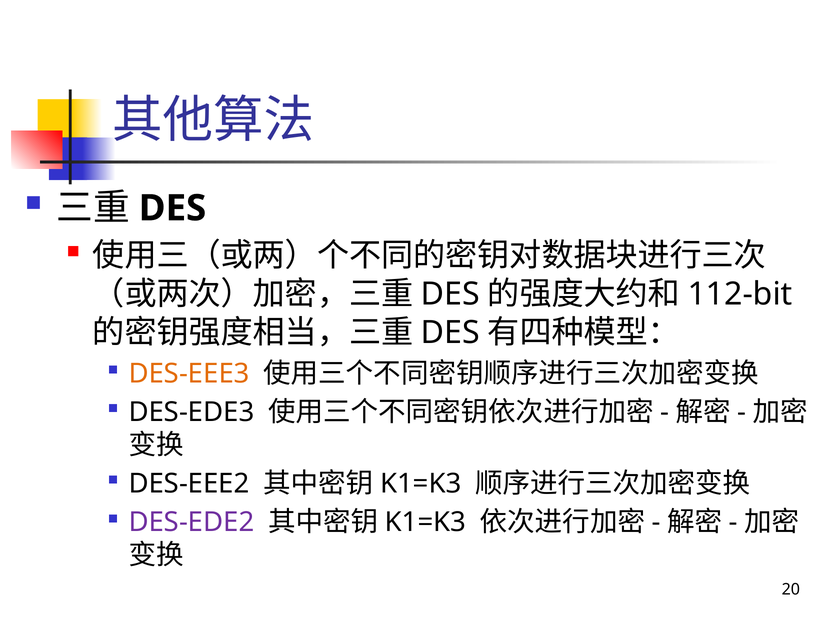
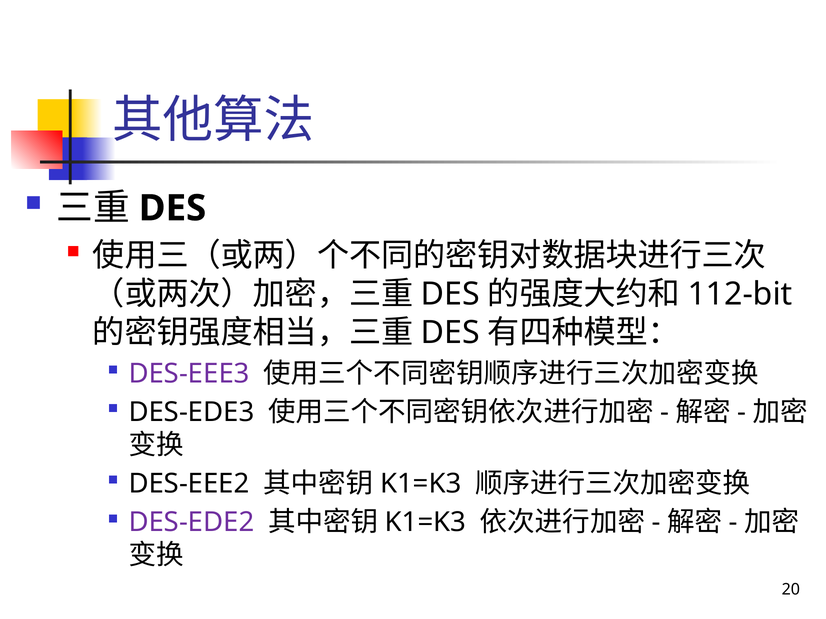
DES-EEE3 colour: orange -> purple (189, 374)
